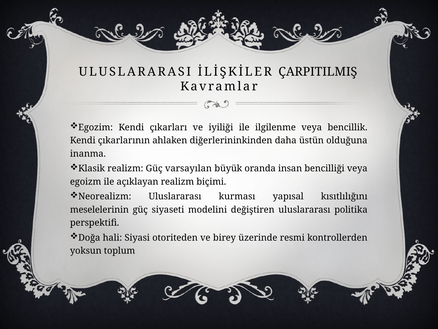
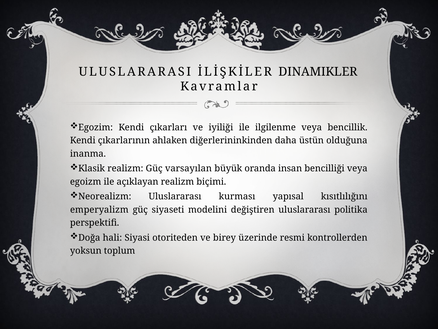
ÇARPITILMIŞ: ÇARPITILMIŞ -> DINAMIKLER (318, 72)
meselelerinin: meselelerinin -> emperyalizm (99, 209)
